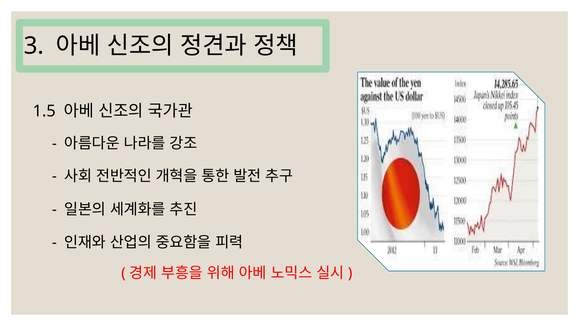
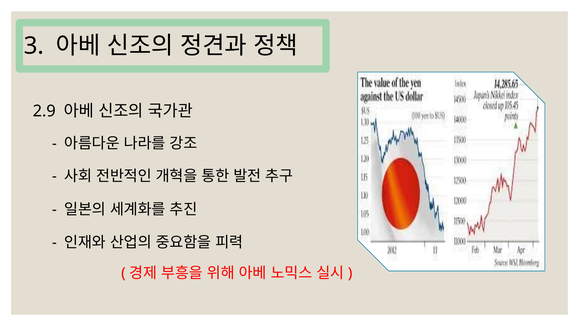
1.5: 1.5 -> 2.9 (44, 111)
